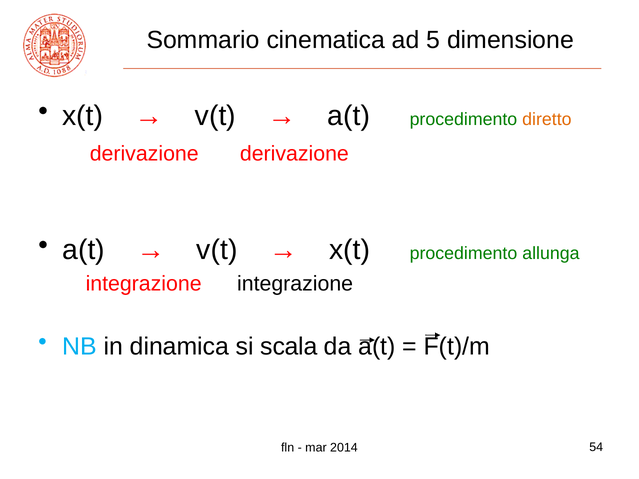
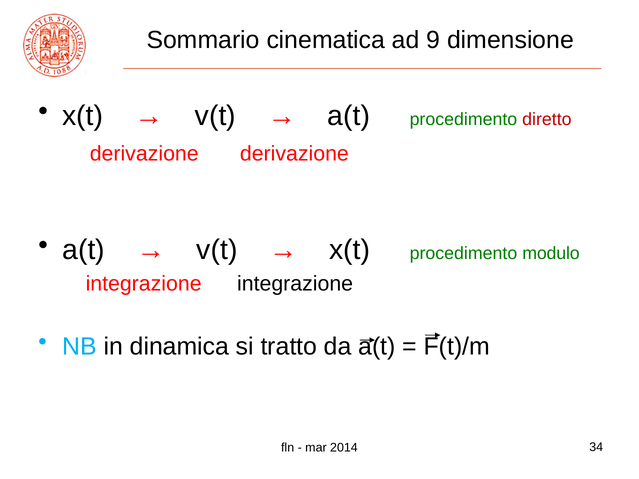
5: 5 -> 9 (433, 40)
diretto colour: orange -> red (547, 119)
allunga: allunga -> modulo (551, 254)
scala: scala -> tratto (289, 346)
54: 54 -> 34 (596, 447)
